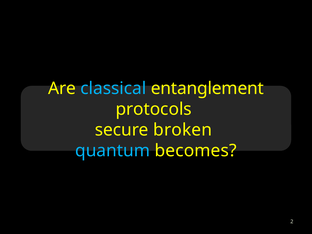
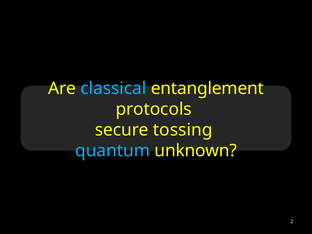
broken: broken -> tossing (183, 130)
becomes: becomes -> unknown (196, 151)
